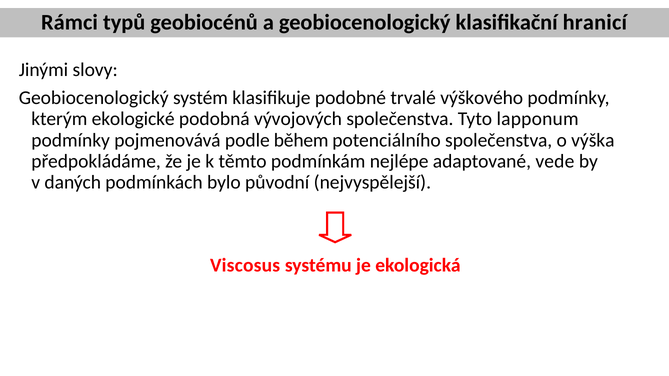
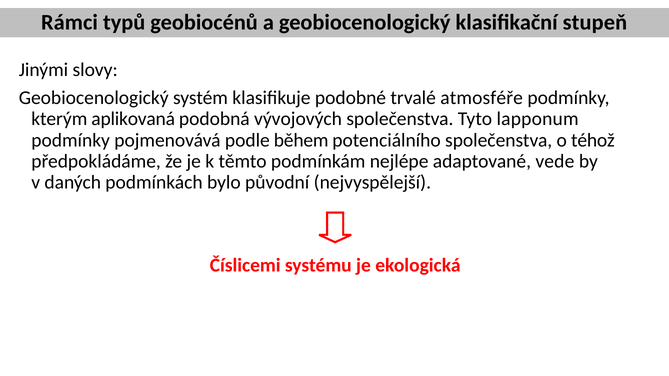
hranicí: hranicí -> stupeň (595, 23)
výškového: výškového -> atmosféře (482, 98)
ekologické: ekologické -> aplikovaná (133, 119)
výška: výška -> téhož (593, 140)
Viscosus: Viscosus -> Číslicemi (245, 265)
